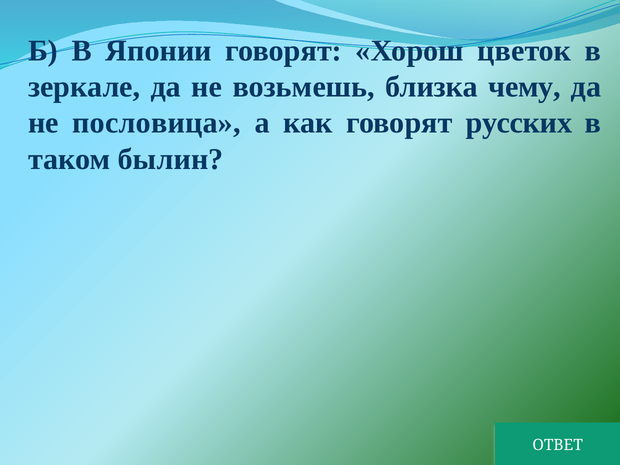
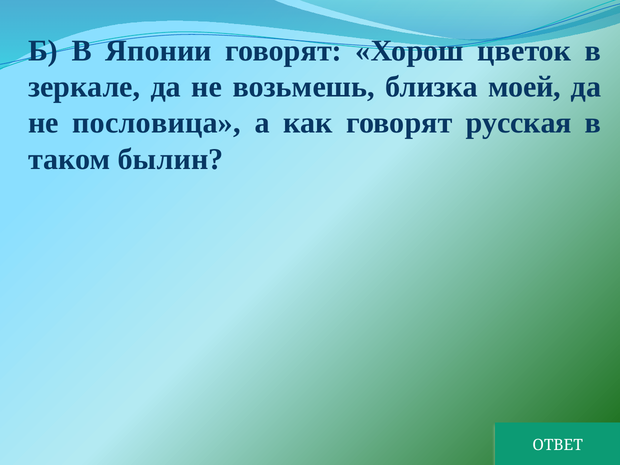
чему: чему -> моей (525, 87)
русских: русских -> русская (519, 123)
